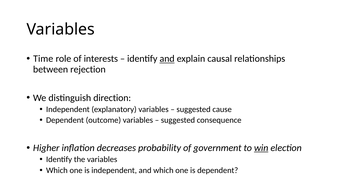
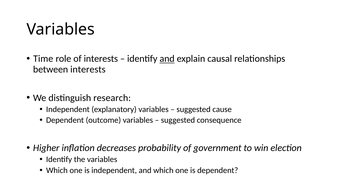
between rejection: rejection -> interests (88, 69)
direction: direction -> research (112, 98)
win underline: present -> none (261, 148)
